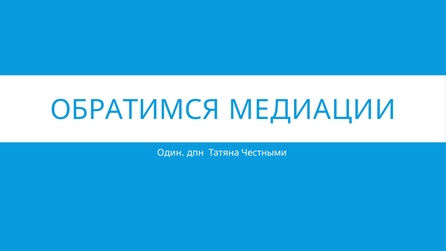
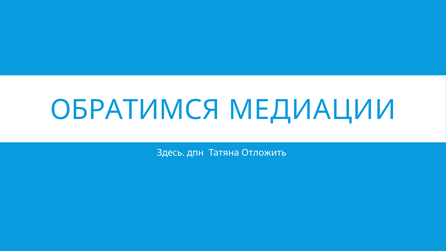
Один: Один -> Здесь (171, 153)
Честными: Честными -> Отложить (264, 153)
